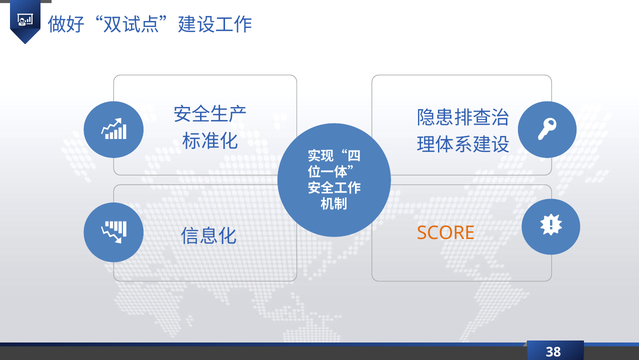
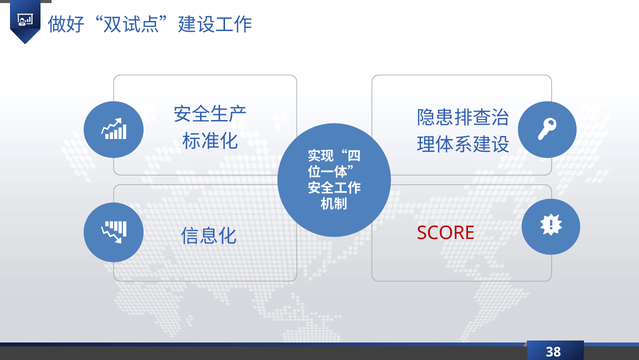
SCORE colour: orange -> red (446, 233)
